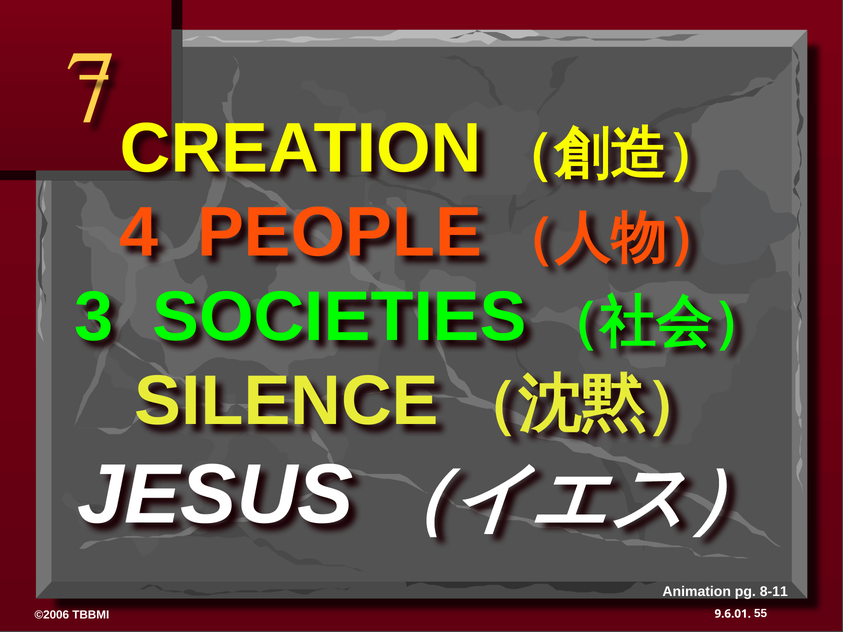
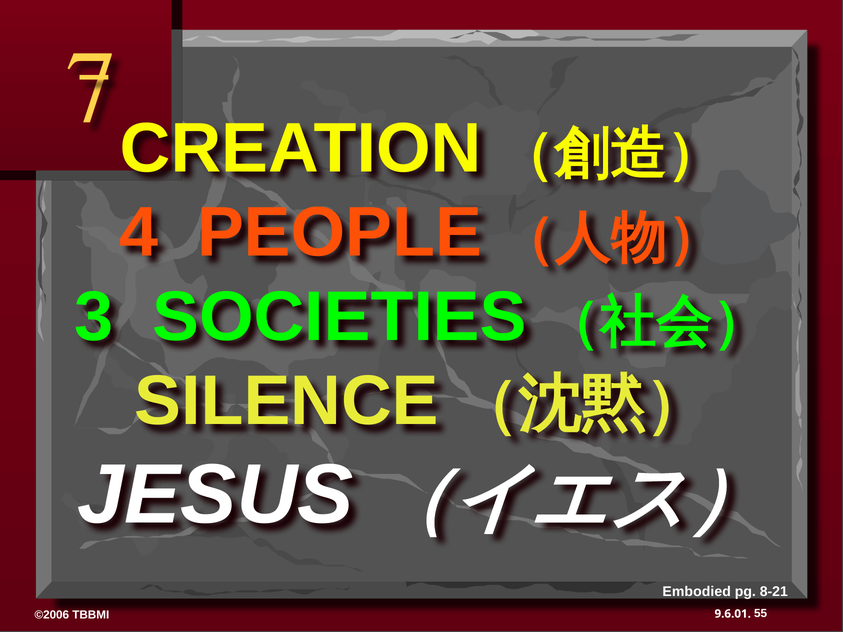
Animation: Animation -> Embodied (697, 592)
8-11: 8-11 -> 8-21 (774, 592)
